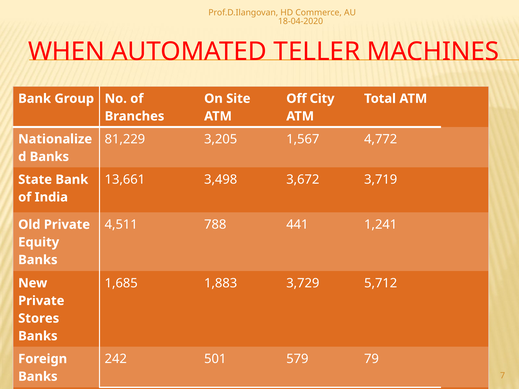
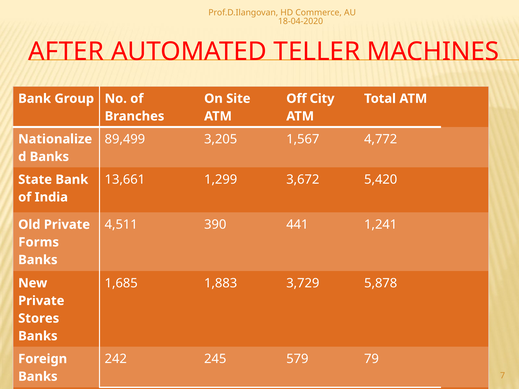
WHEN: WHEN -> AFTER (66, 52)
81,229: 81,229 -> 89,499 (125, 139)
3,498: 3,498 -> 1,299 (221, 180)
3,719: 3,719 -> 5,420 (381, 180)
788: 788 -> 390 (215, 225)
Equity: Equity -> Forms (39, 242)
5,712: 5,712 -> 5,878 (381, 283)
501: 501 -> 245 (215, 359)
